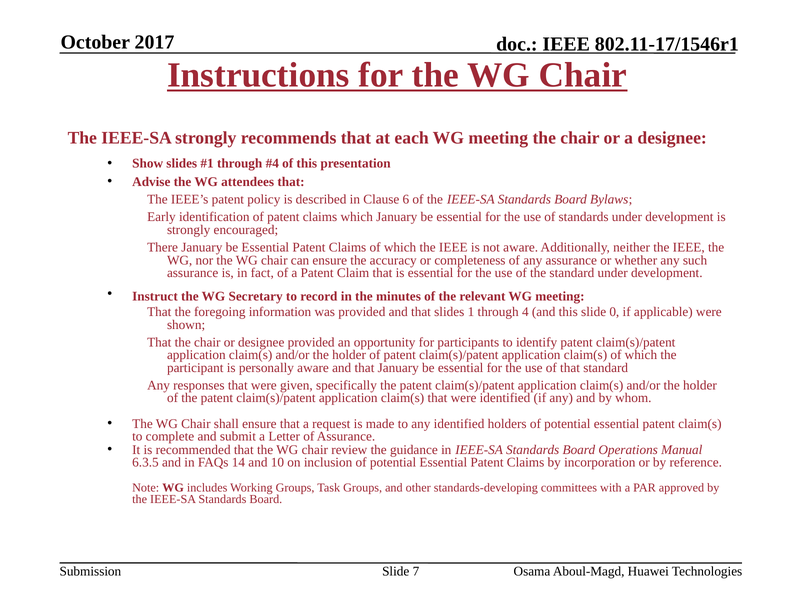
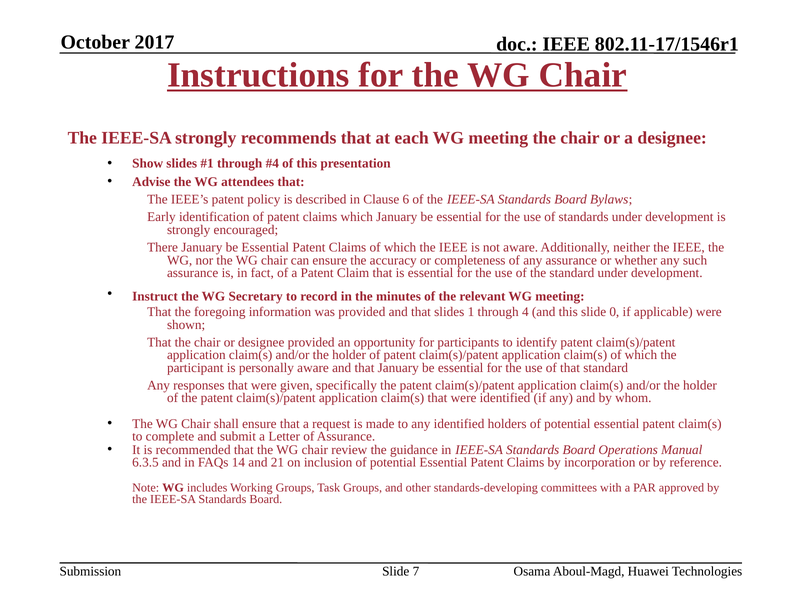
10: 10 -> 21 (277, 463)
